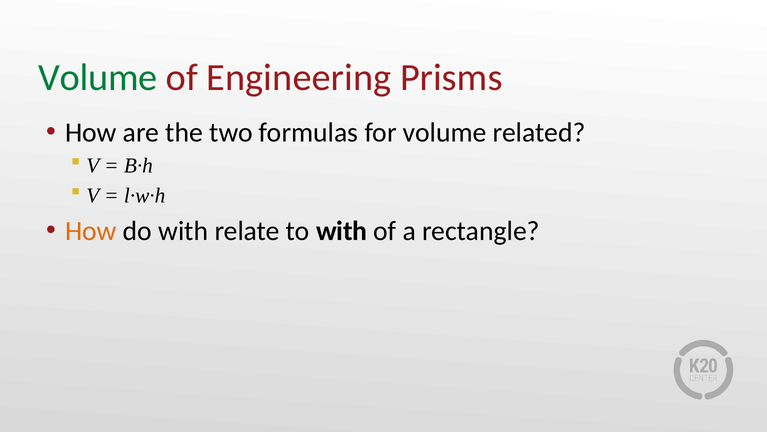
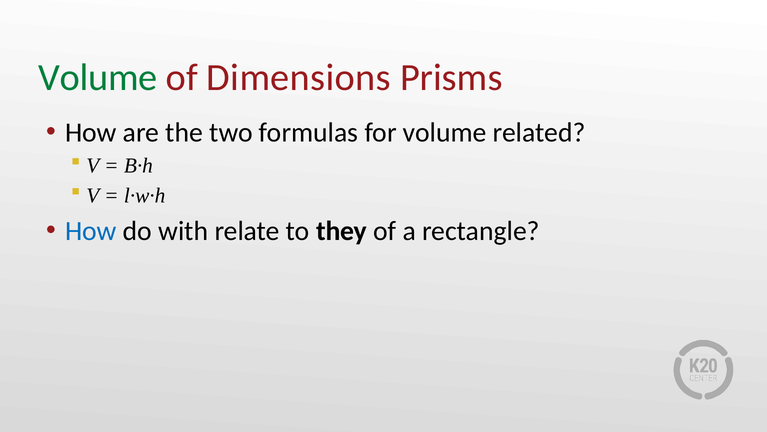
Engineering: Engineering -> Dimensions (299, 77)
How colour: orange -> blue (91, 231)
to with: with -> they (342, 231)
